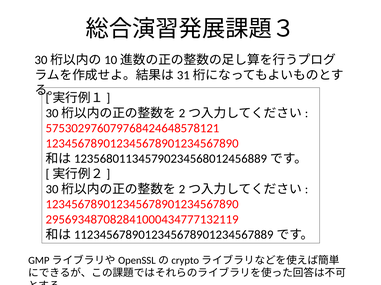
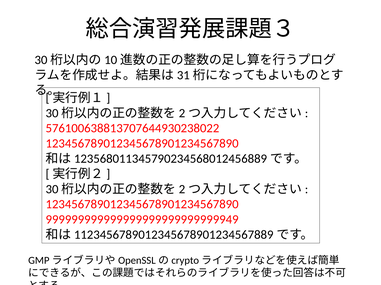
575302976079768424648578121: 575302976079768424648578121 -> 576100638813707644930238022 (132, 129)
295693487082841000434777132119: 295693487082841000434777132119 -> 999999999999999999999999999949 (142, 220)
